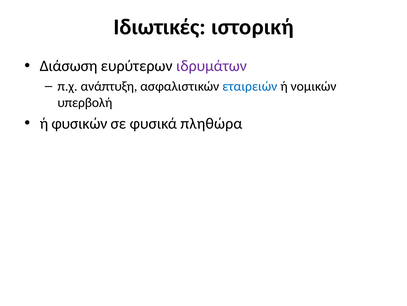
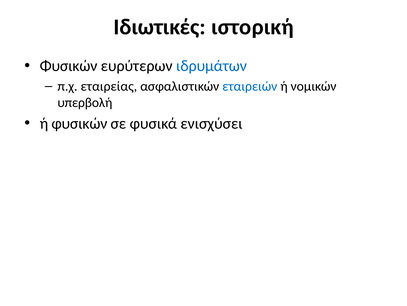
Διάσωση: Διάσωση -> Φυσικών (69, 66)
ιδρυμάτων colour: purple -> blue (211, 66)
ανάπτυξη: ανάπτυξη -> εταιρείας (109, 86)
πληθώρα: πληθώρα -> ενισχύσει (212, 123)
